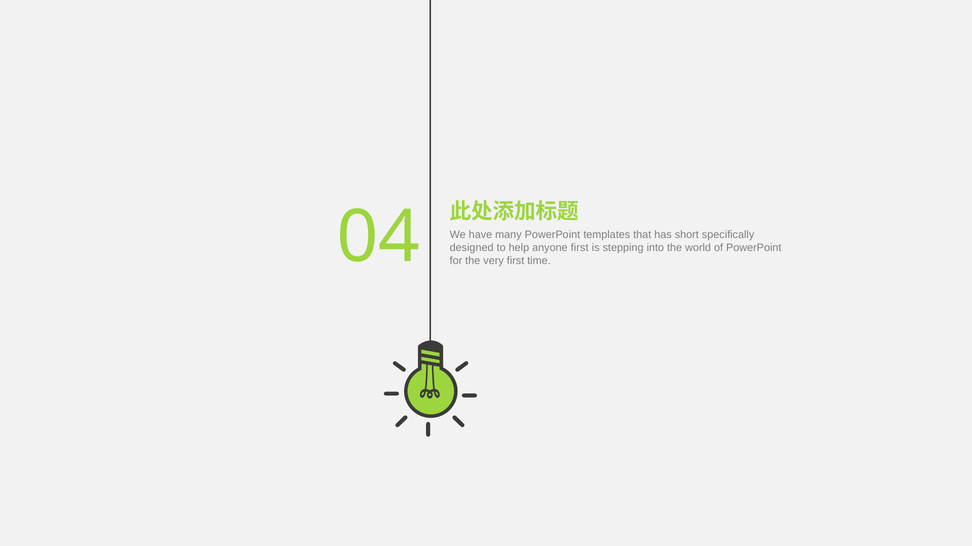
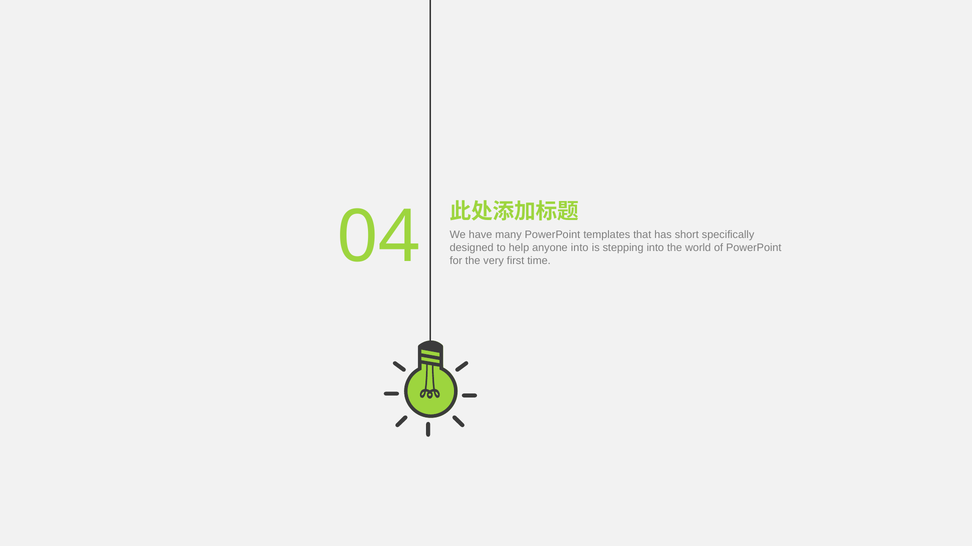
anyone first: first -> into (580, 248)
